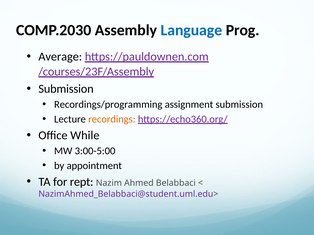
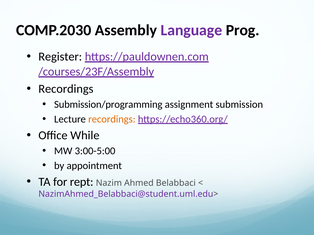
Language colour: blue -> purple (191, 30)
Average: Average -> Register (60, 57)
Submission: Submission -> Recordings (66, 89)
Recordings/programming: Recordings/programming -> Submission/programming (108, 105)
